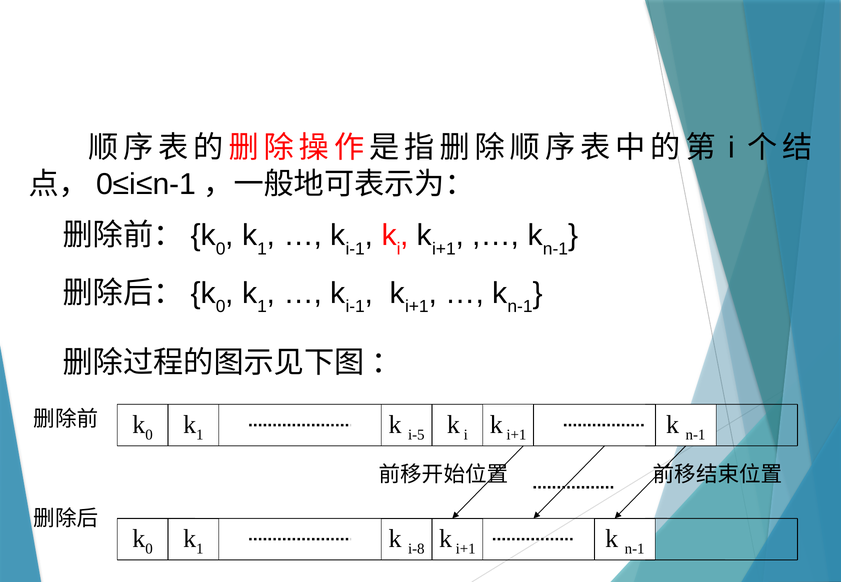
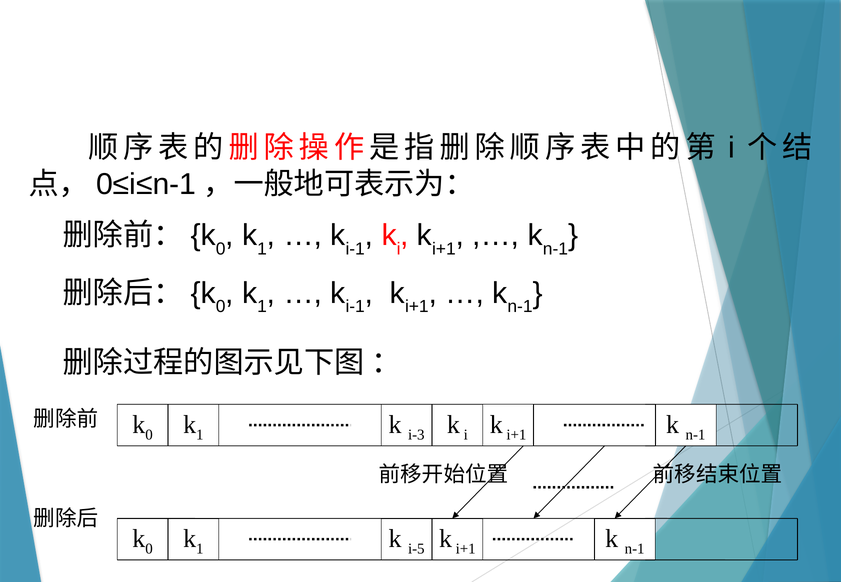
i-5: i-5 -> i-3 (416, 435)
i-8: i-8 -> i-5 (416, 549)
